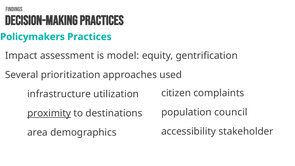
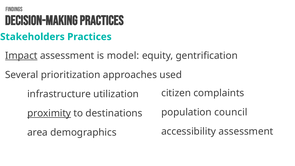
Policymakers: Policymakers -> Stakeholders (32, 37)
Impact underline: none -> present (21, 56)
accessibility stakeholder: stakeholder -> assessment (246, 131)
